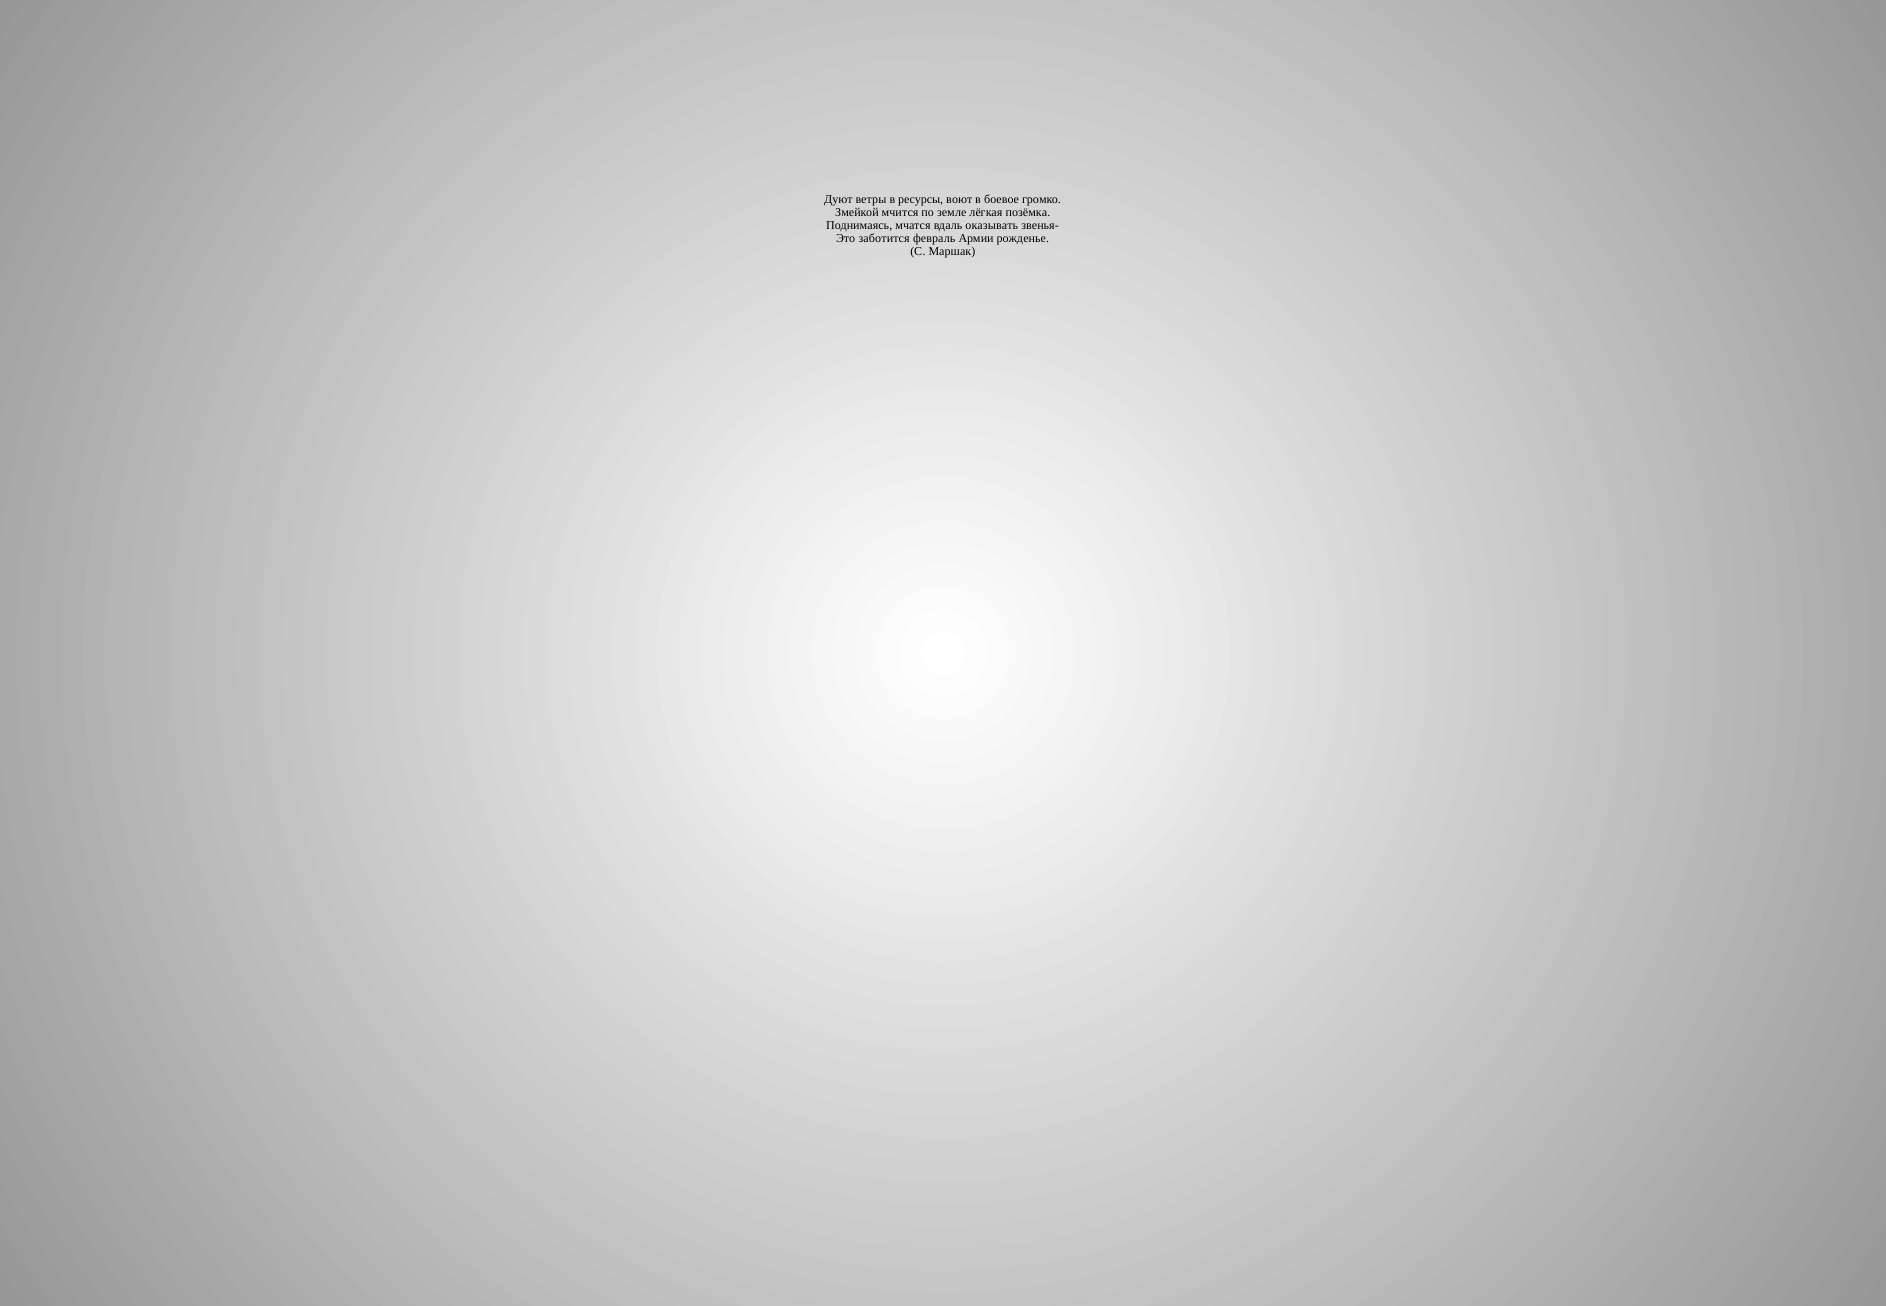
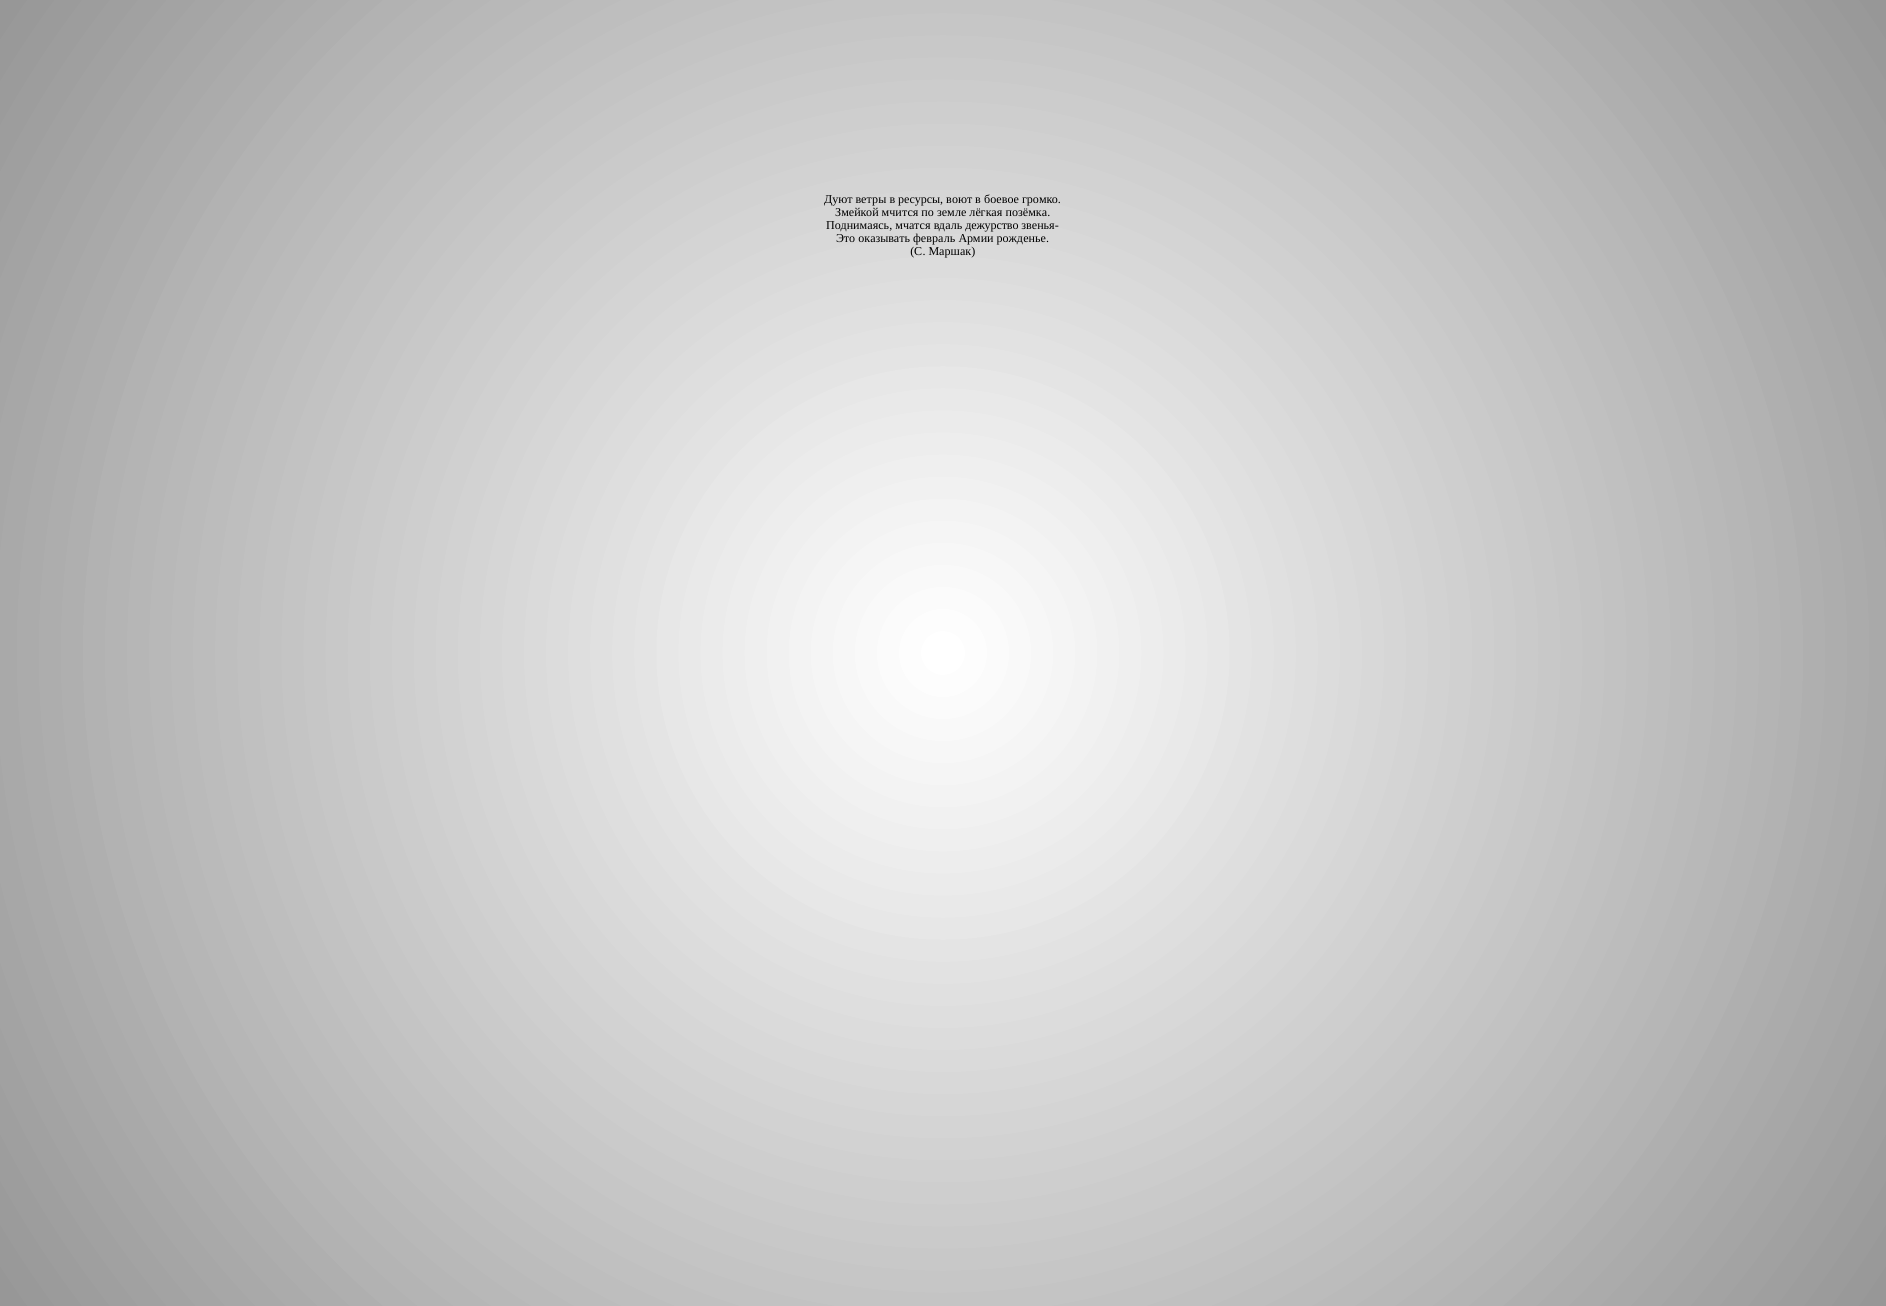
оказывать: оказывать -> дежурство (992, 225)
заботится: заботится -> оказывать (884, 238)
